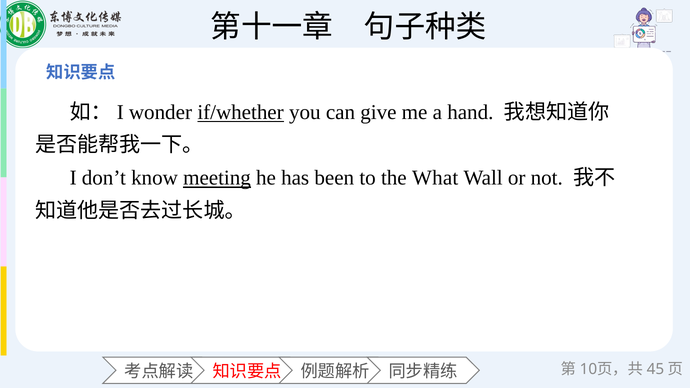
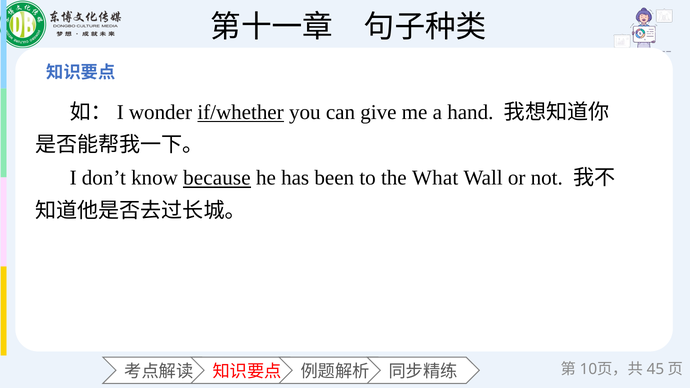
meeting: meeting -> because (217, 178)
